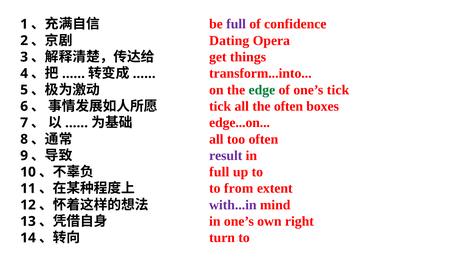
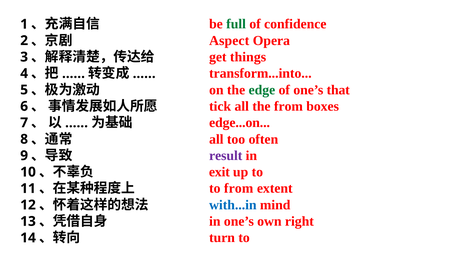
full colour: purple -> green (236, 24)
Dating: Dating -> Aspect (229, 41)
one’s tick: tick -> that (338, 90)
the often: often -> from (288, 106)
full: full -> exit (219, 172)
with...in colour: purple -> blue (233, 205)
